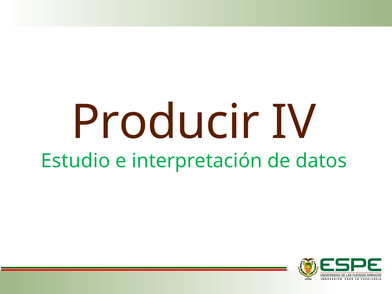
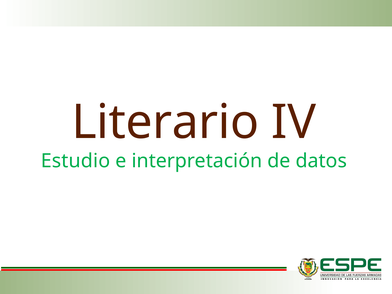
Producir: Producir -> Literario (165, 122)
